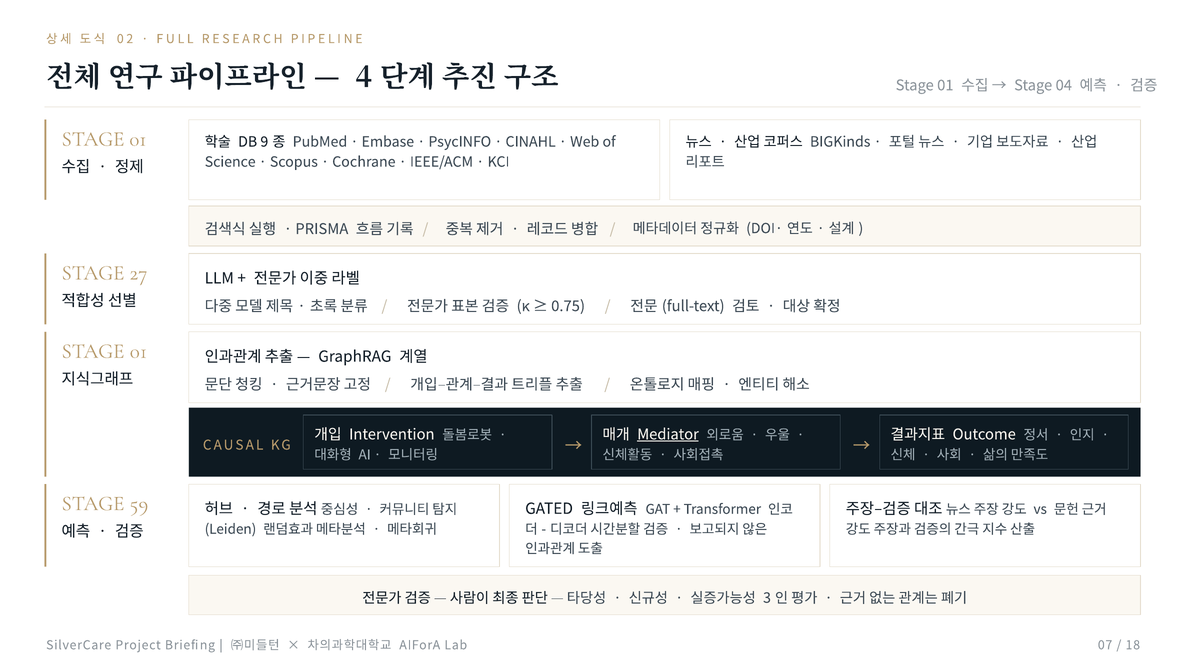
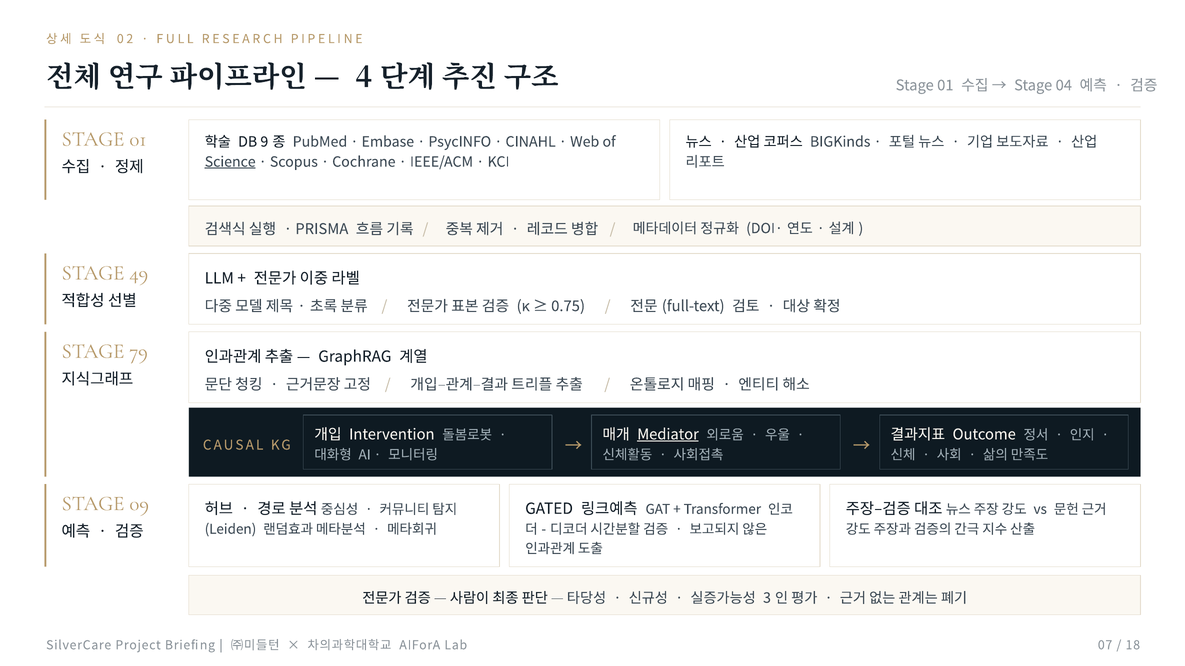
Science underline: none -> present (230, 162)
27: 27 -> 49 (139, 273)
01: 01 -> 79 (139, 351)
59: 59 -> 09 (139, 504)
